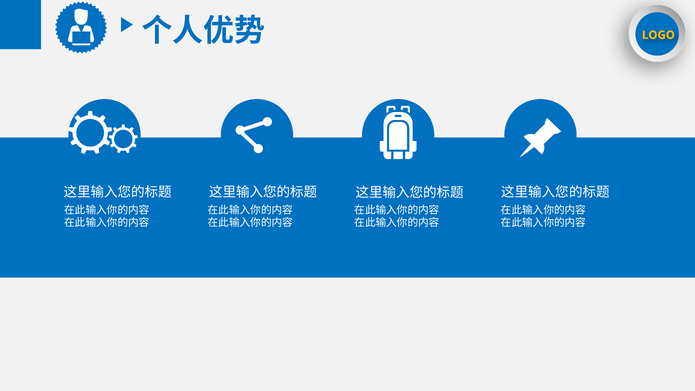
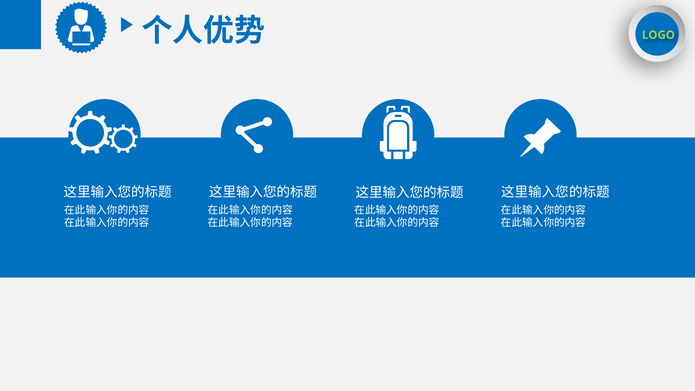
LOGO colour: yellow -> light green (658, 35)
